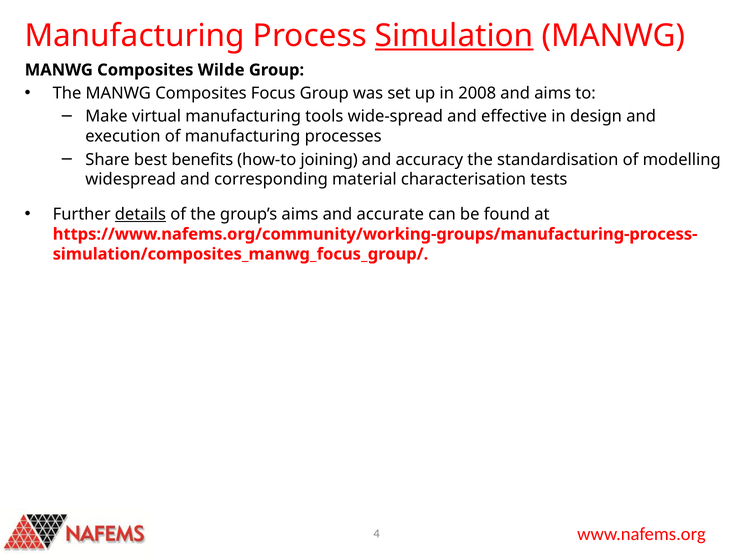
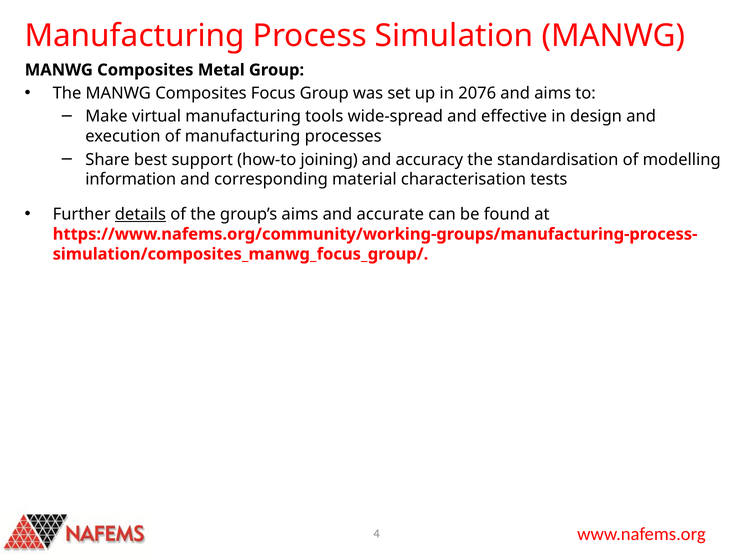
Simulation underline: present -> none (454, 36)
Wilde: Wilde -> Metal (221, 70)
2008: 2008 -> 2076 (477, 93)
benefits: benefits -> support (202, 159)
widespread: widespread -> information (131, 179)
